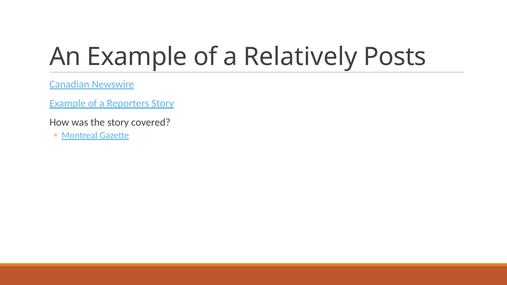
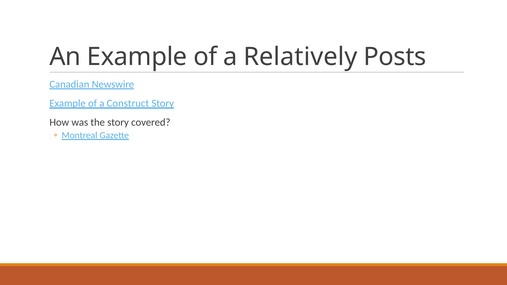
Reporters: Reporters -> Construct (128, 104)
